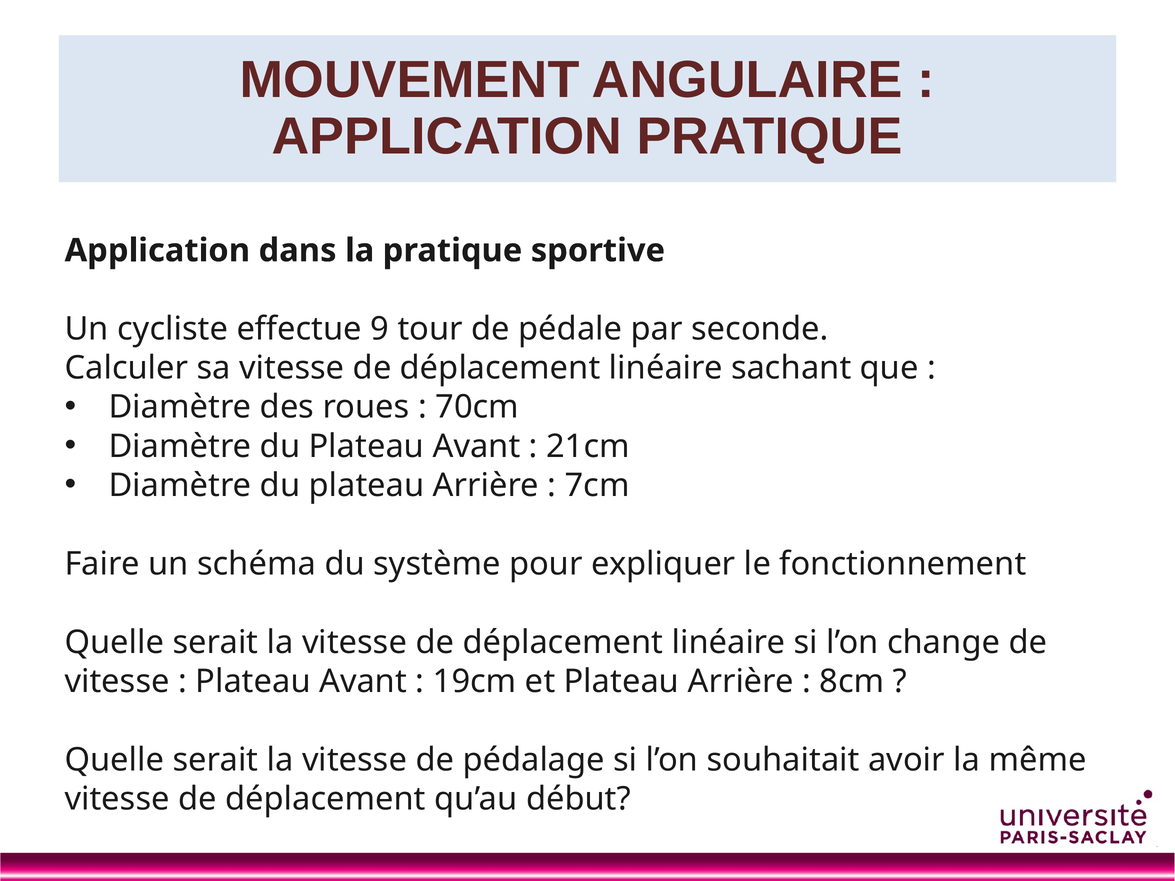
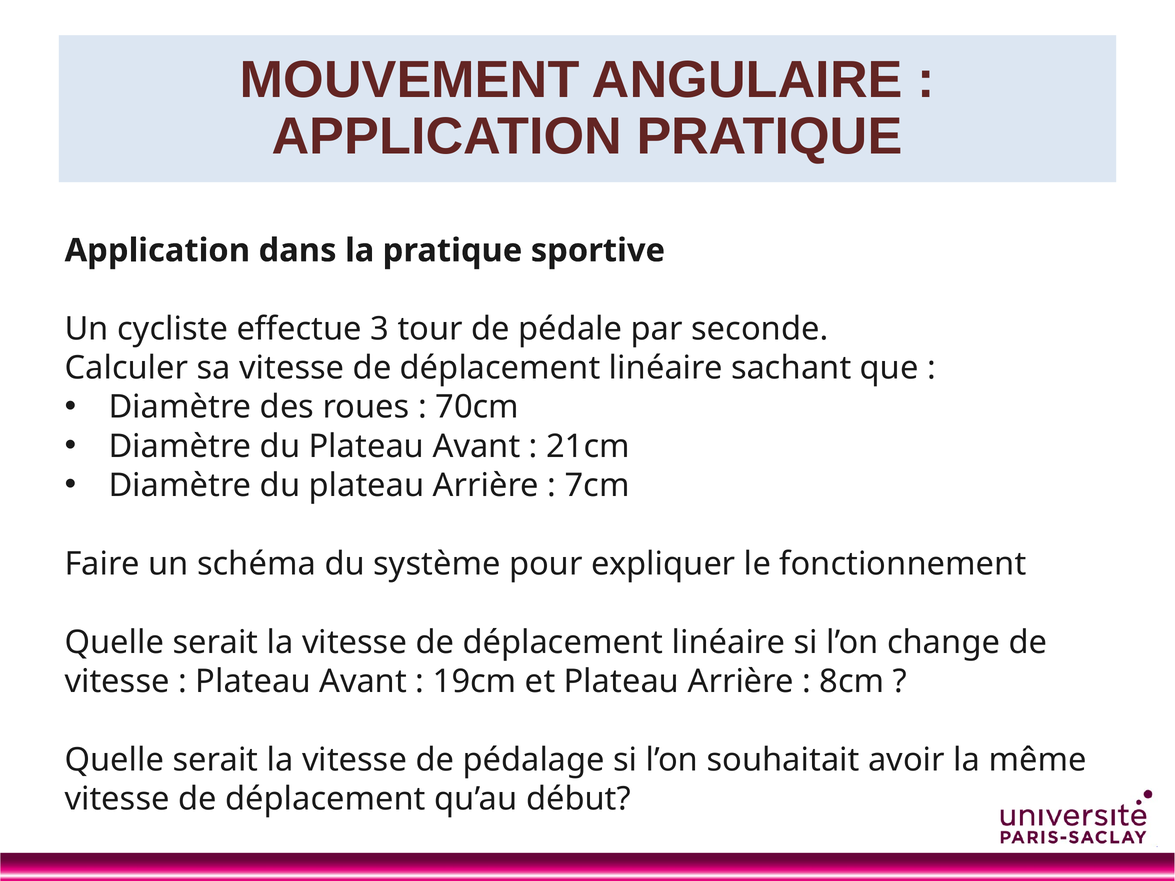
9: 9 -> 3 (380, 329)
